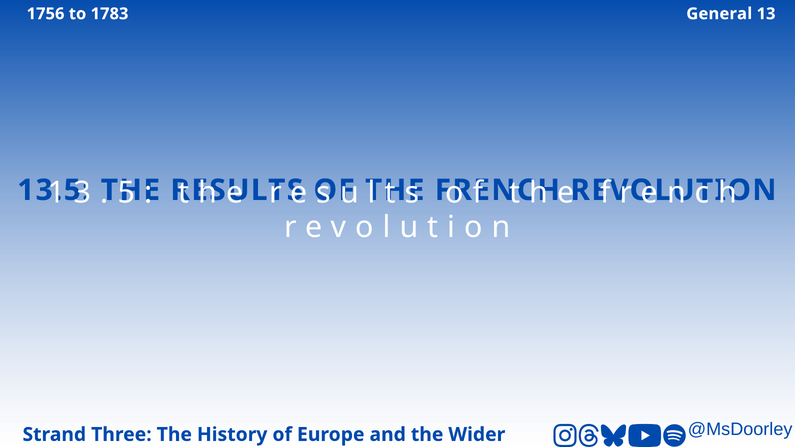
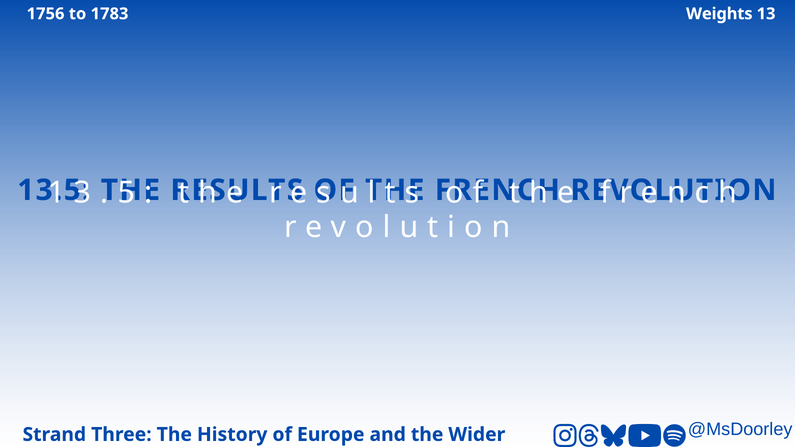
General: General -> Weights (719, 14)
